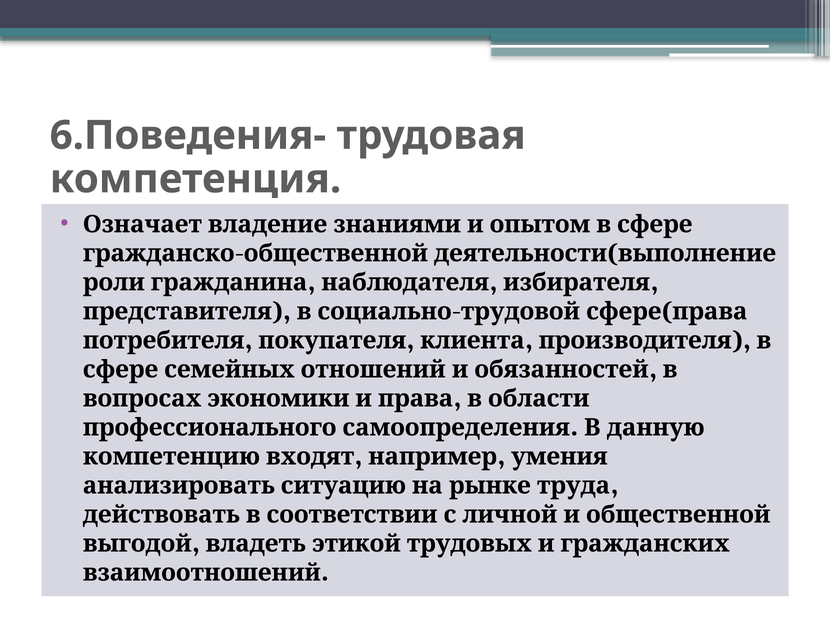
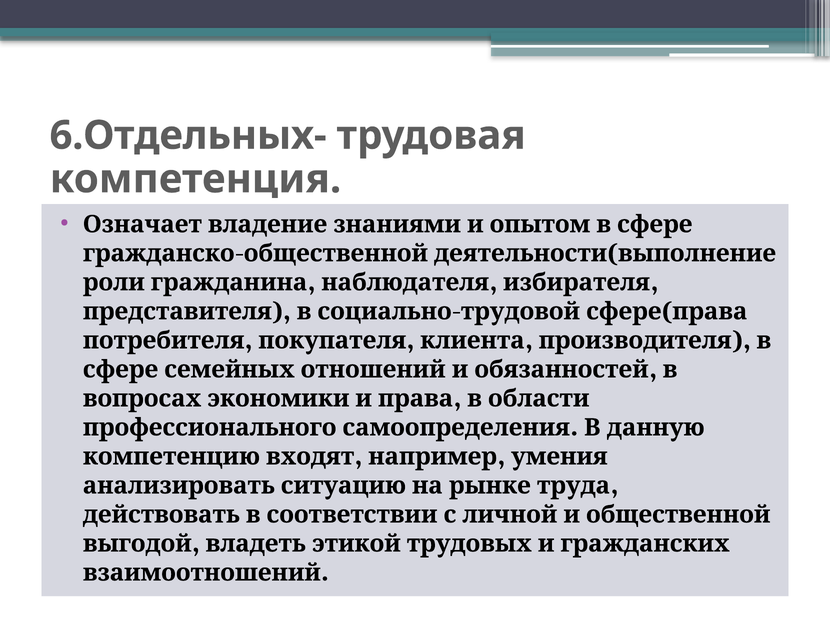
6.Поведения-: 6.Поведения- -> 6.Отдельных- (188, 136)
